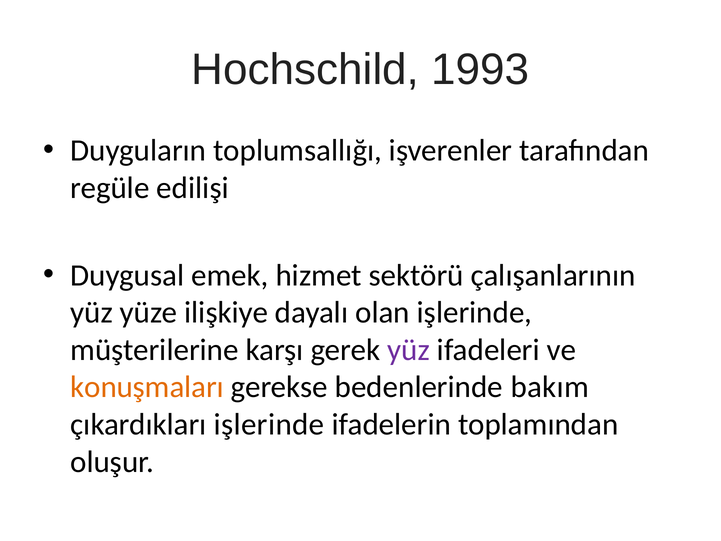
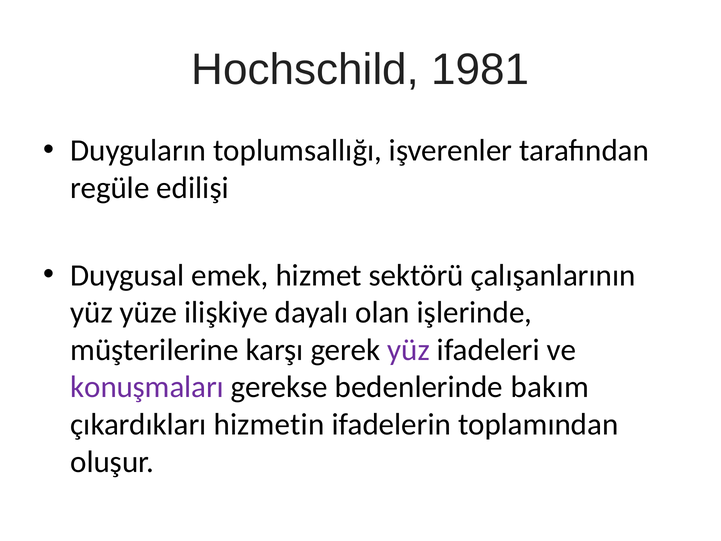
1993: 1993 -> 1981 (480, 70)
konuşmaları colour: orange -> purple (147, 387)
çıkardıkları işlerinde: işlerinde -> hizmetin (269, 424)
